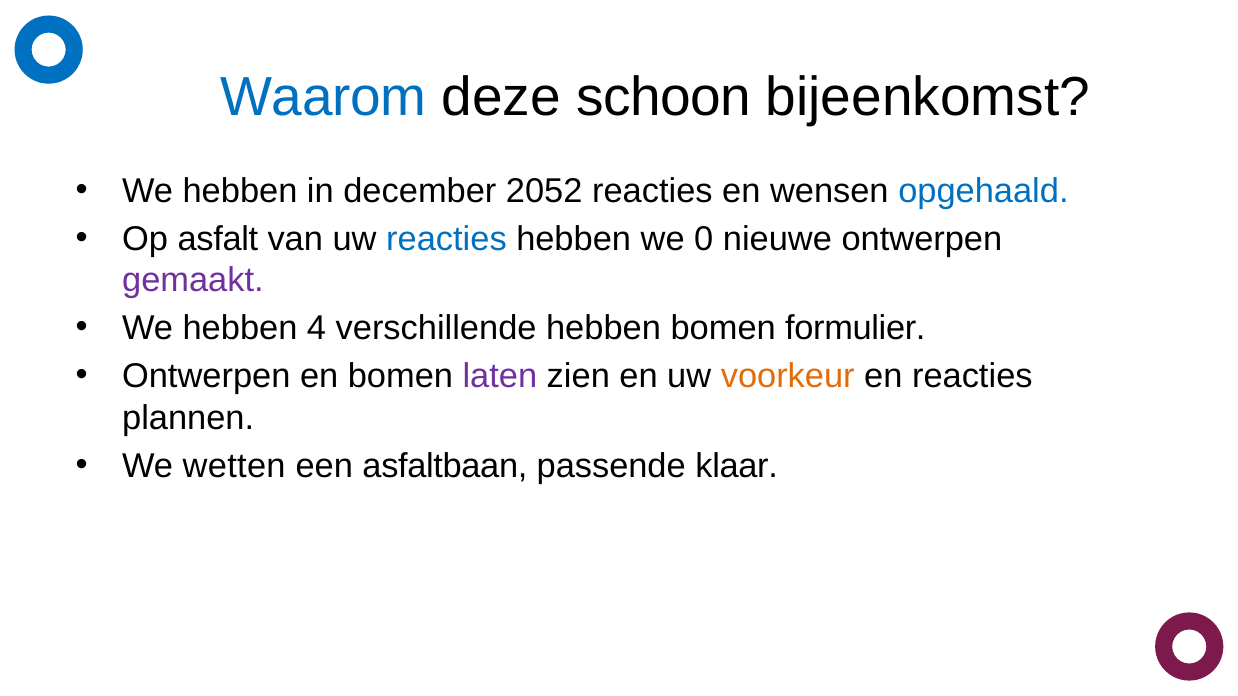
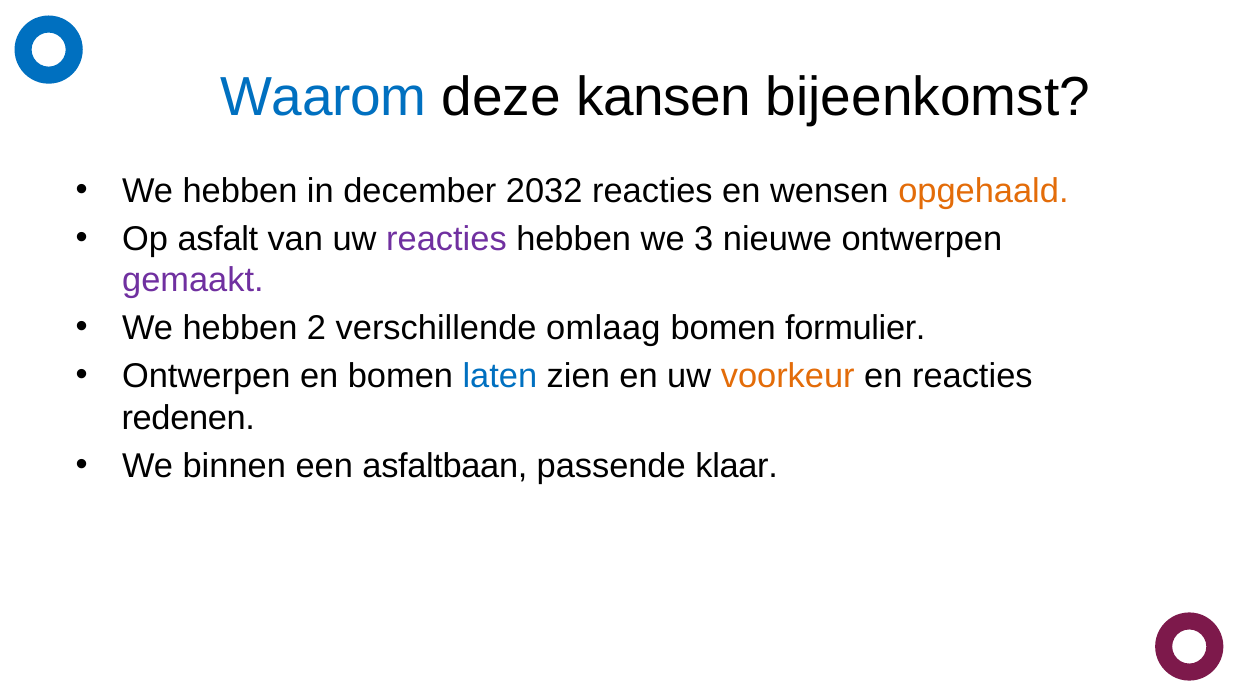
schoon: schoon -> kansen (664, 97)
2052: 2052 -> 2032 (544, 191)
opgehaald colour: blue -> orange (983, 191)
reacties colour: blue -> purple (446, 239)
0: 0 -> 3 (704, 239)
4: 4 -> 2 (317, 328)
verschillende hebben: hebben -> omlaag (603, 328)
laten colour: purple -> blue (500, 377)
plannen: plannen -> redenen (188, 418)
wetten: wetten -> binnen (234, 466)
